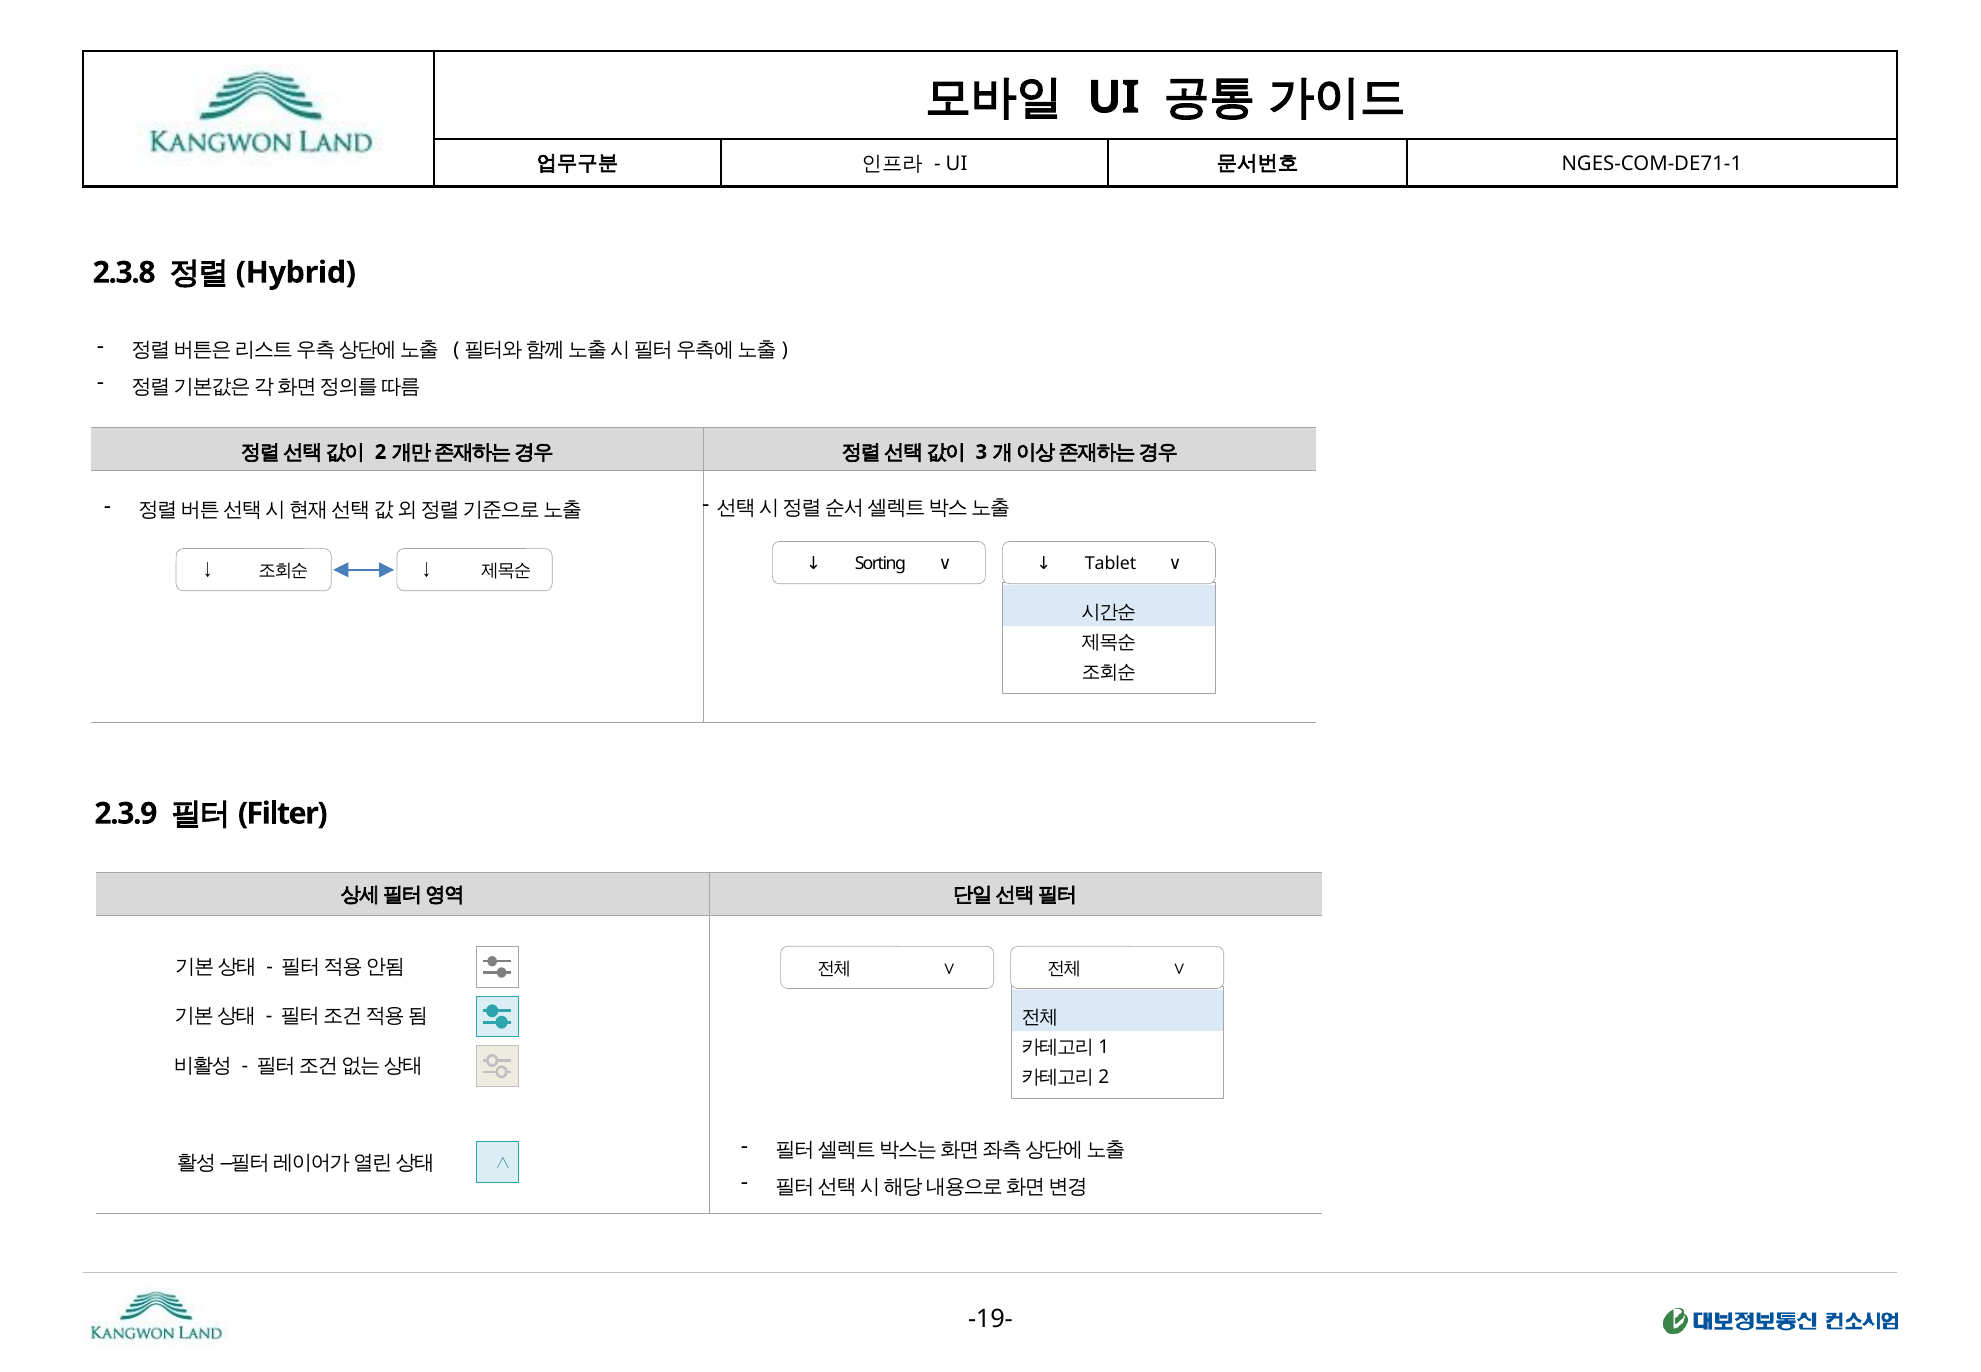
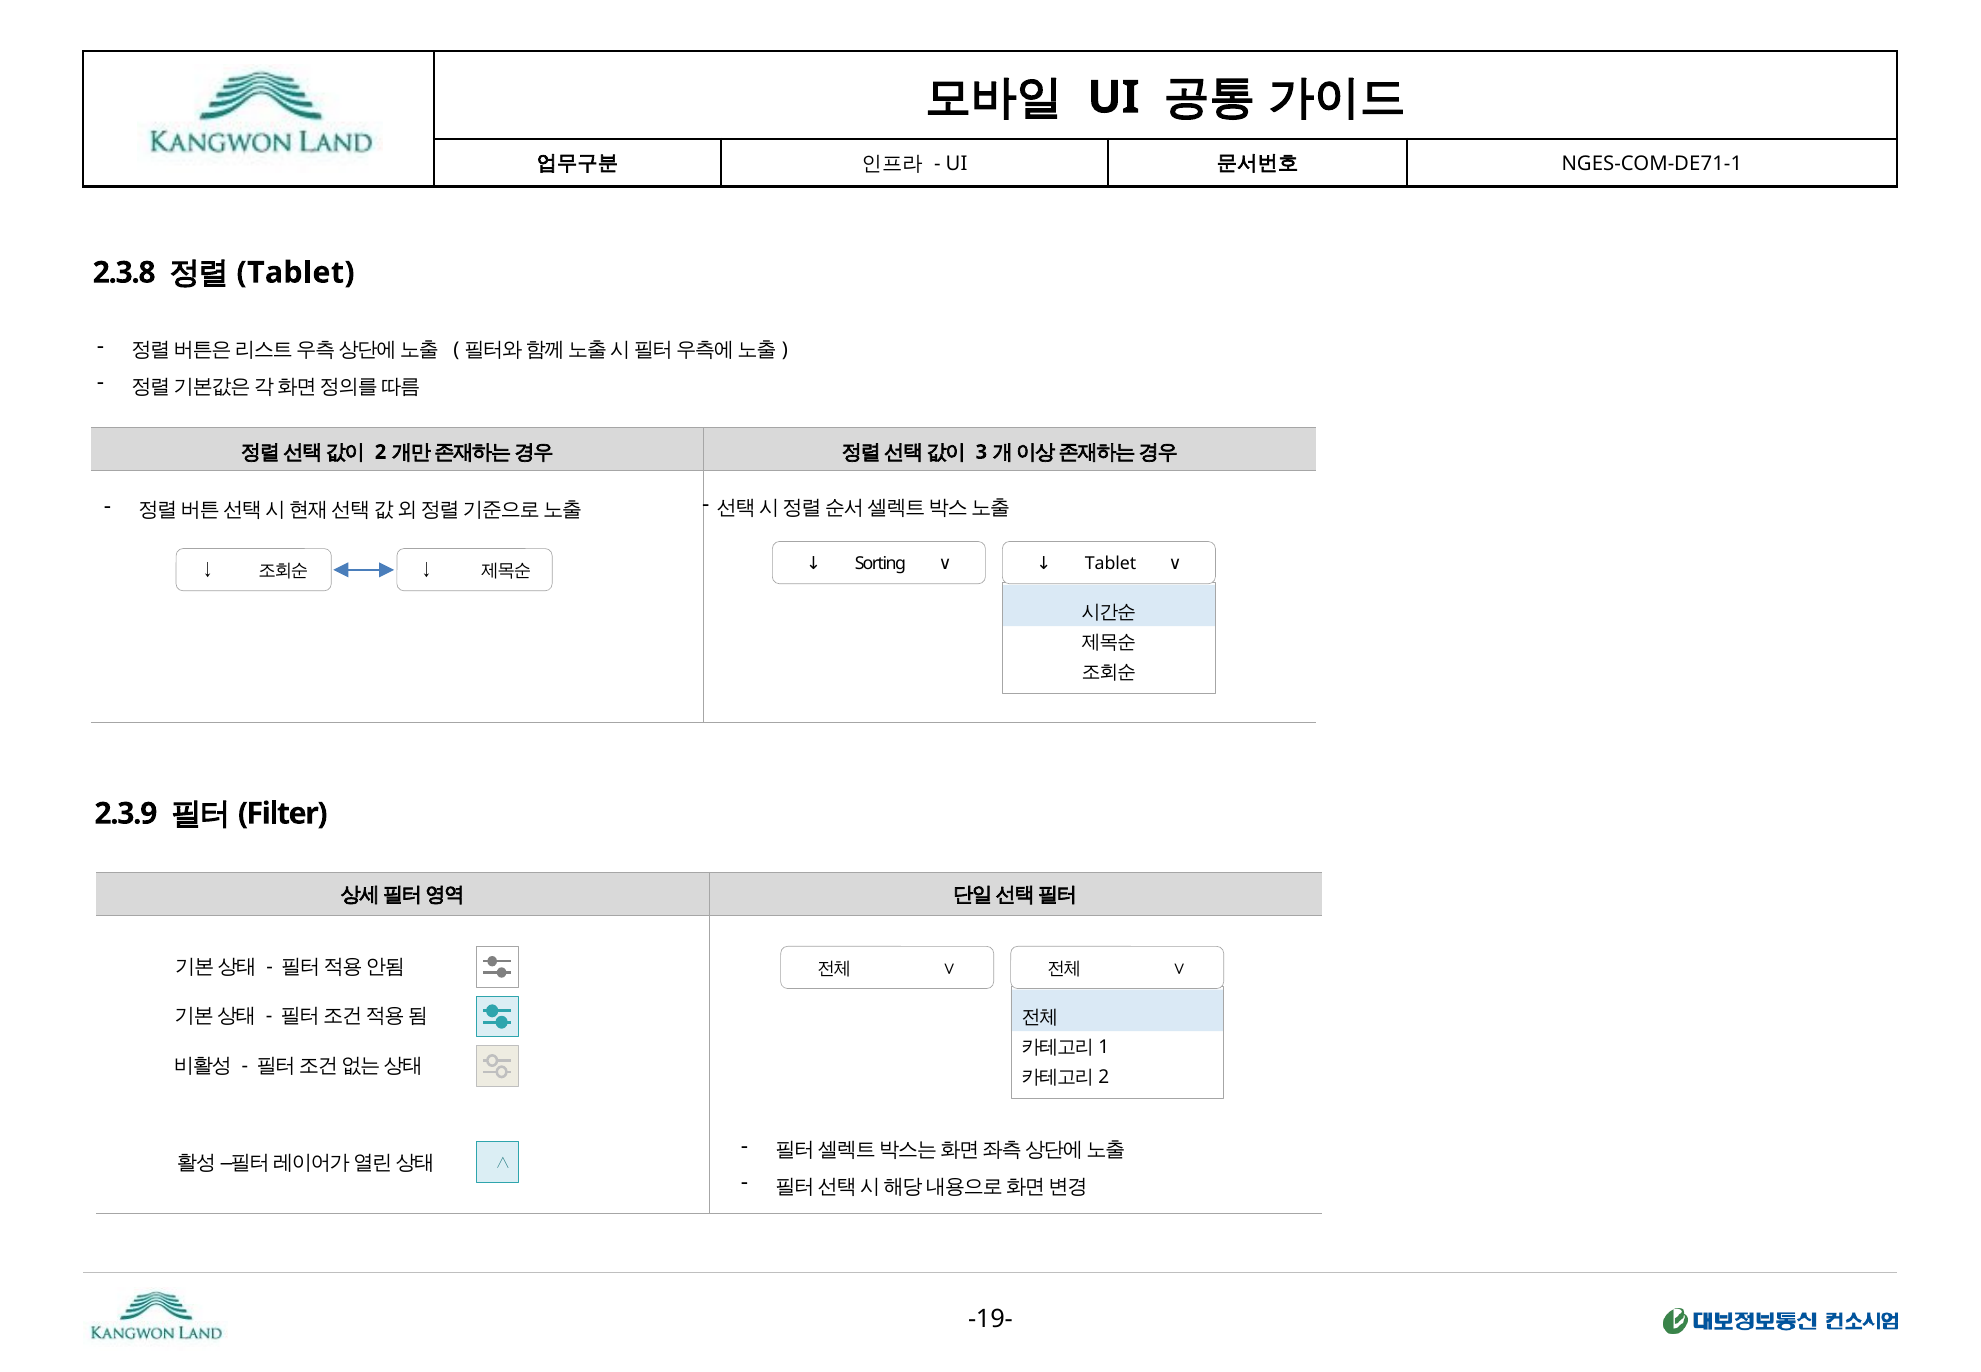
Hybrid: Hybrid -> Tablet (296, 273)
